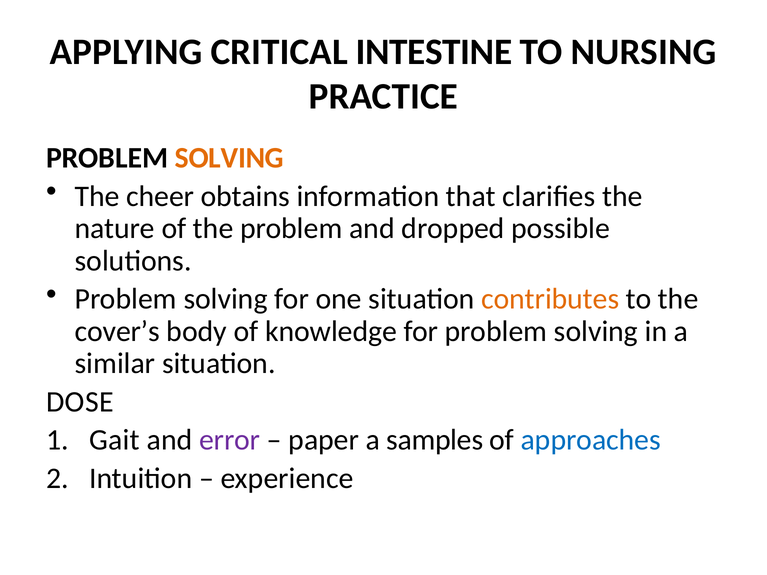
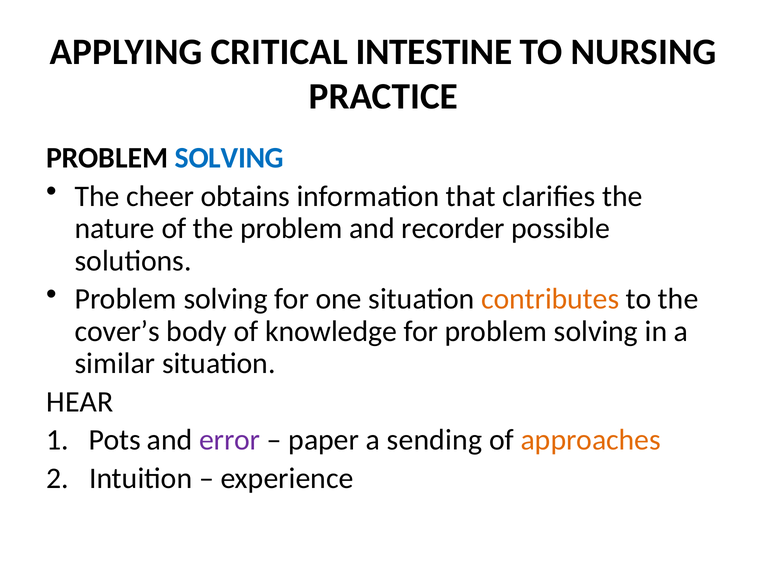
SOLVING colour: orange -> blue (229, 158)
dropped: dropped -> recorder (453, 229)
DOSE: DOSE -> HEAR (80, 402)
Gait: Gait -> Pots (115, 440)
samples: samples -> sending (434, 440)
approaches colour: blue -> orange (591, 440)
